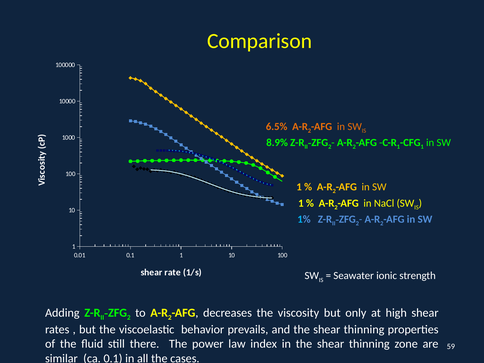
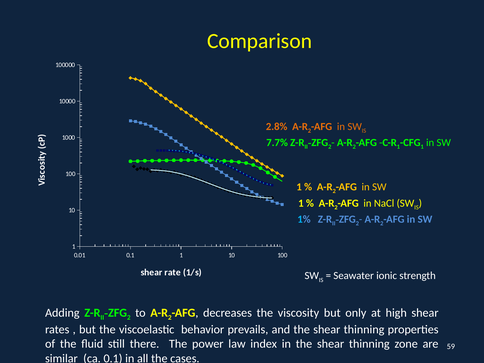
6.5%: 6.5% -> 2.8% (277, 127)
8.9%: 8.9% -> 7.7% (277, 143)
